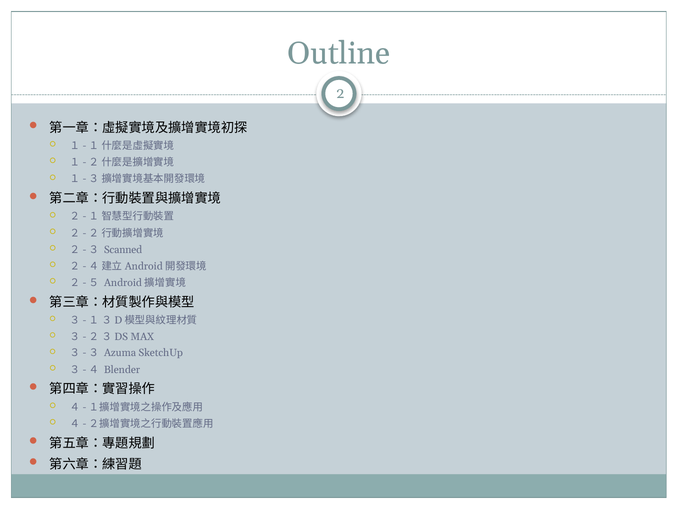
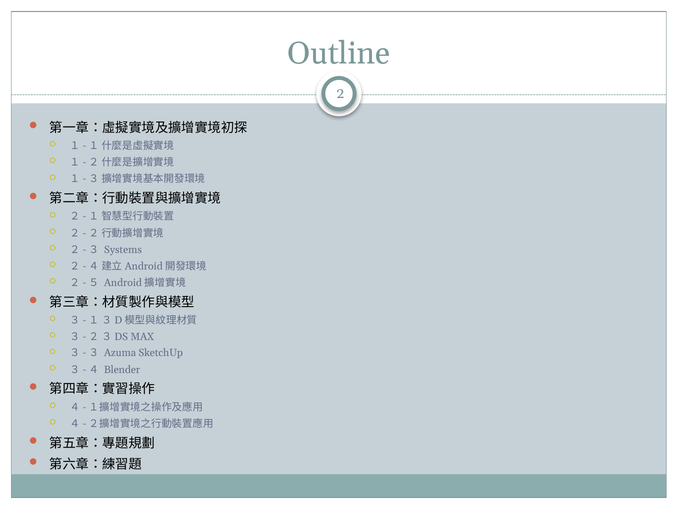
Scanned: Scanned -> Systems (123, 249)
